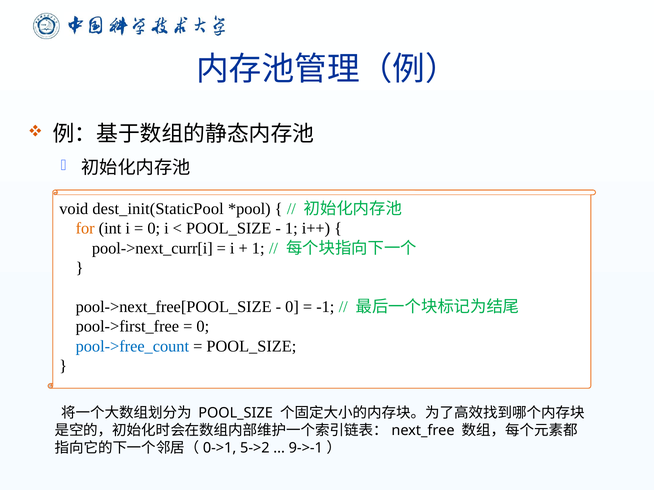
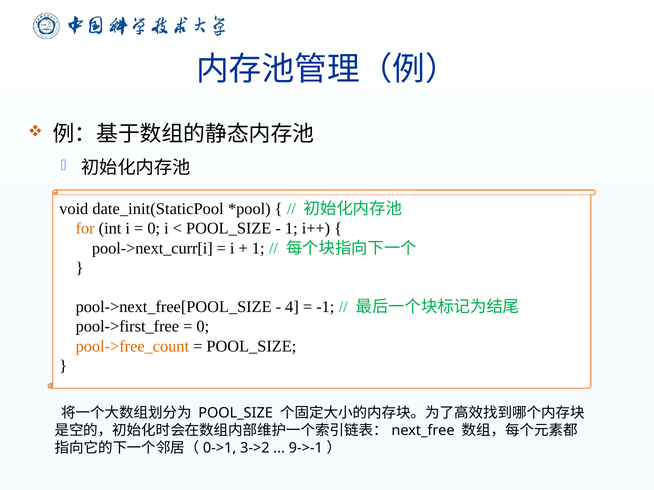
dest_init(StaticPool: dest_init(StaticPool -> date_init(StaticPool (158, 209)
0: 0 -> 4 (292, 307)
pool->free_count colour: blue -> orange (132, 346)
5->2: 5->2 -> 3->2 (255, 448)
